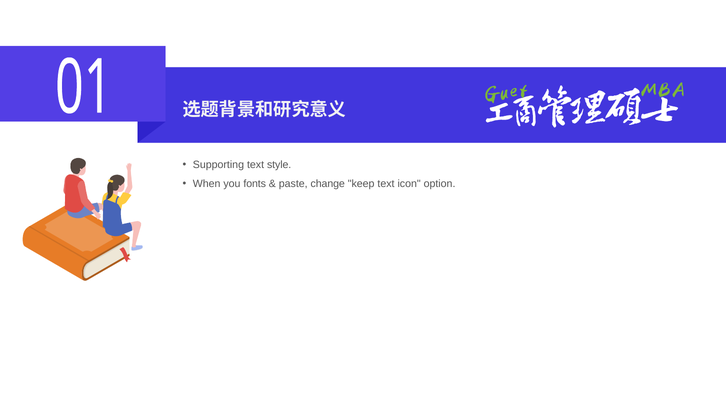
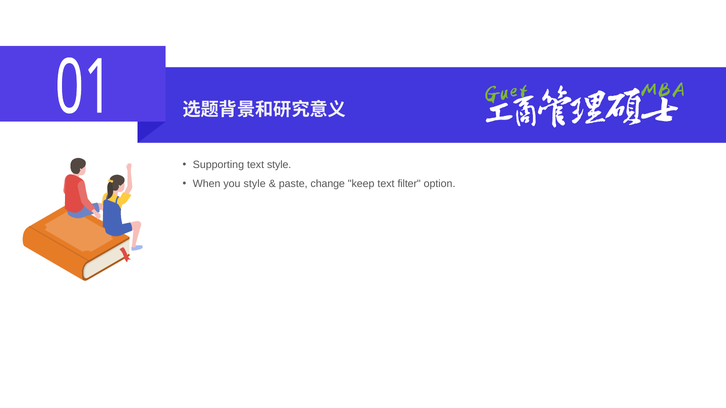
you fonts: fonts -> style (255, 184)
icon: icon -> filter (409, 184)
